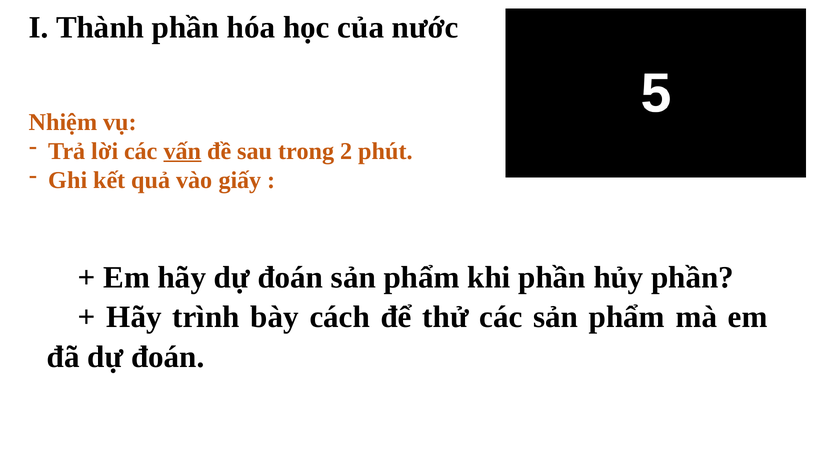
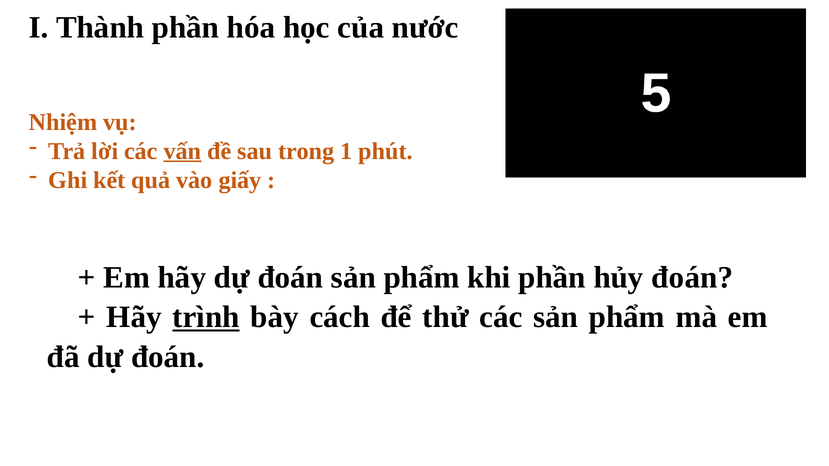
2: 2 -> 1 (346, 151)
hủy phần: phần -> đoán (692, 278)
trình underline: none -> present (206, 317)
